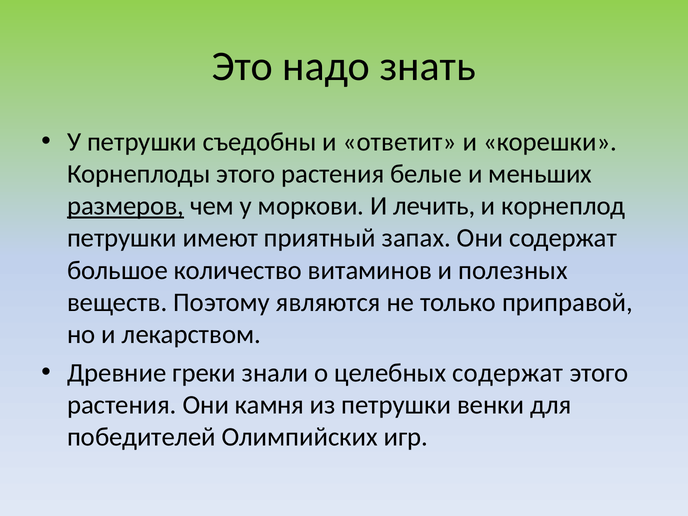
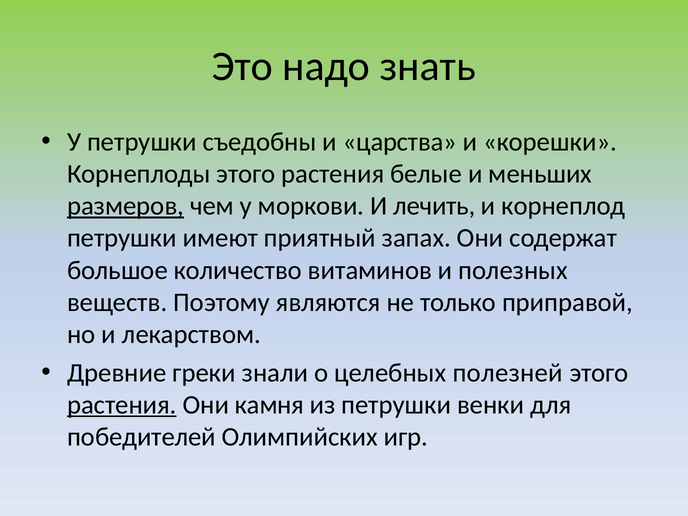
ответит: ответит -> царства (400, 142)
целебных содержат: содержат -> полезней (508, 373)
растения underline: none -> present (122, 405)
